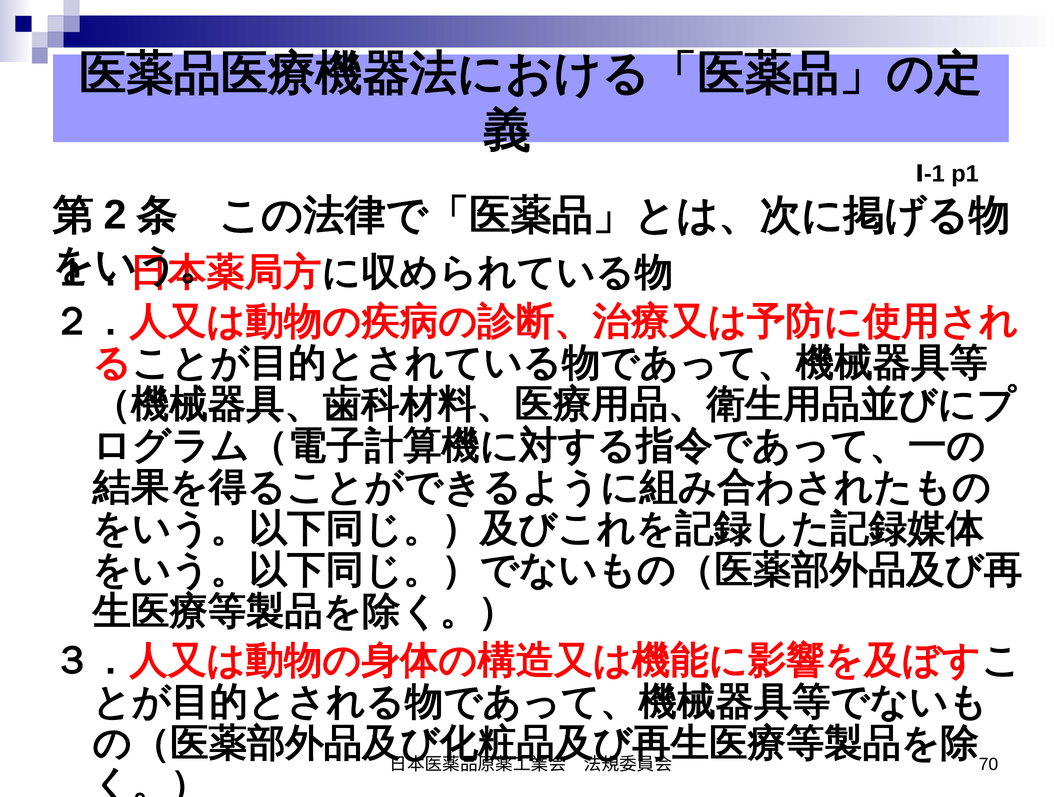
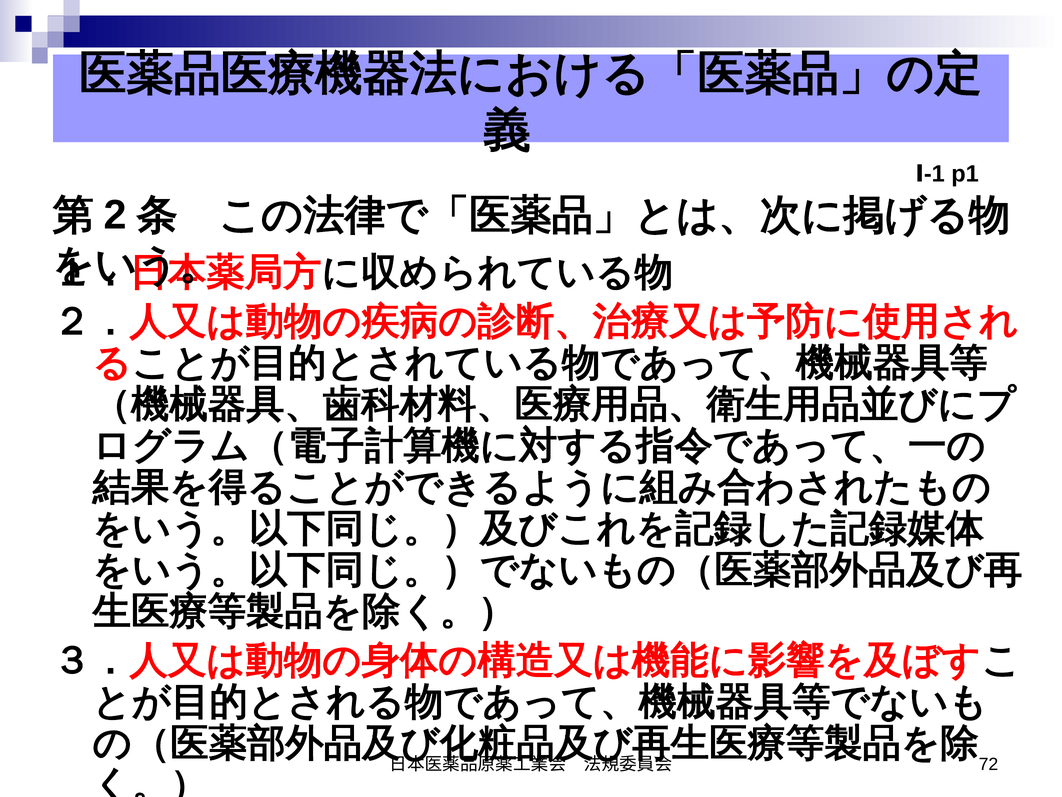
70: 70 -> 72 (988, 764)
